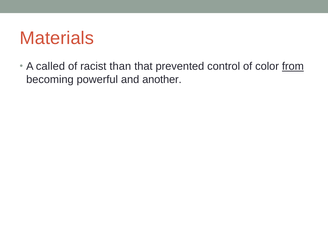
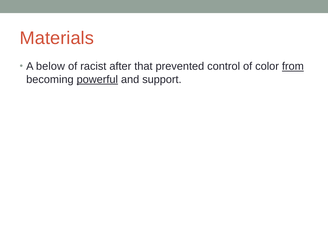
called: called -> below (50, 66)
than: than -> after (120, 66)
powerful underline: none -> present (97, 79)
another: another -> support (162, 79)
